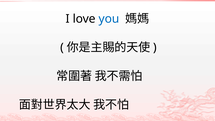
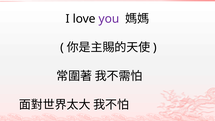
you colour: blue -> purple (109, 19)
